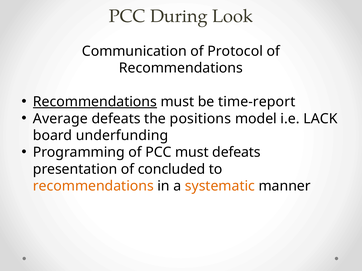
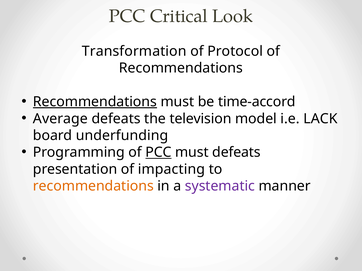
During: During -> Critical (179, 16)
Communication: Communication -> Transformation (134, 51)
time-report: time-report -> time-accord (257, 102)
positions: positions -> television (201, 119)
PCC underline: none -> present (158, 153)
concluded: concluded -> impacting (171, 170)
systematic colour: orange -> purple (220, 186)
